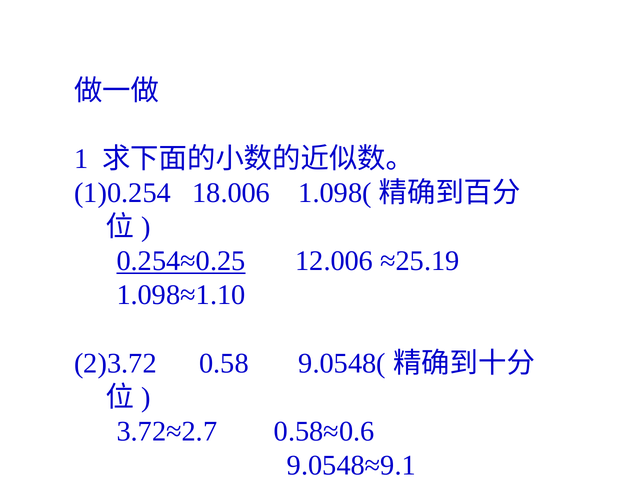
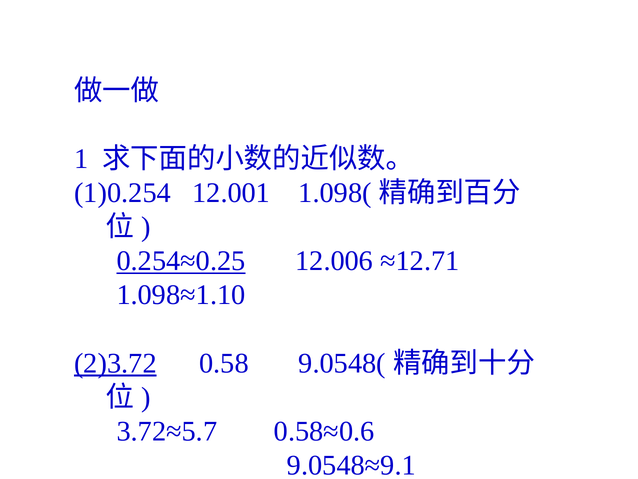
18.006: 18.006 -> 12.001 (231, 193)
≈25.19: ≈25.19 -> ≈12.71 (420, 261)
2)3.72 underline: none -> present (115, 363)
3.72≈2.7: 3.72≈2.7 -> 3.72≈5.7 (167, 431)
